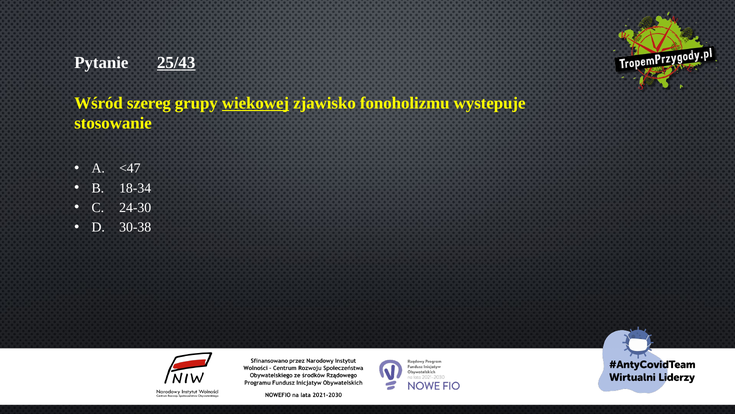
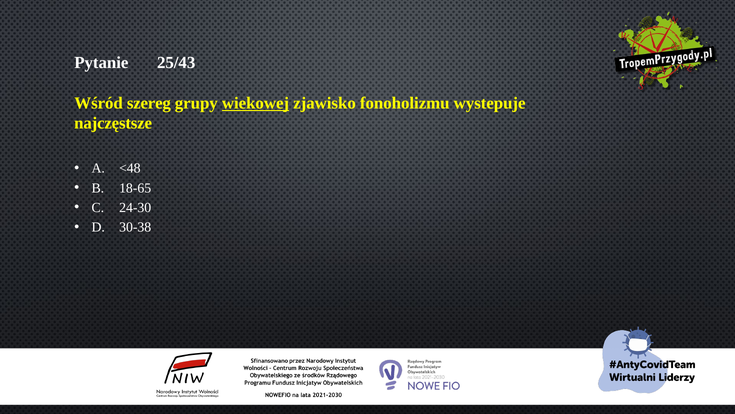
25/43 underline: present -> none (176, 63)
stosowanie: stosowanie -> najczęstsze (113, 123)
<47: <47 -> <48 (130, 168)
18-34: 18-34 -> 18-65 (135, 188)
